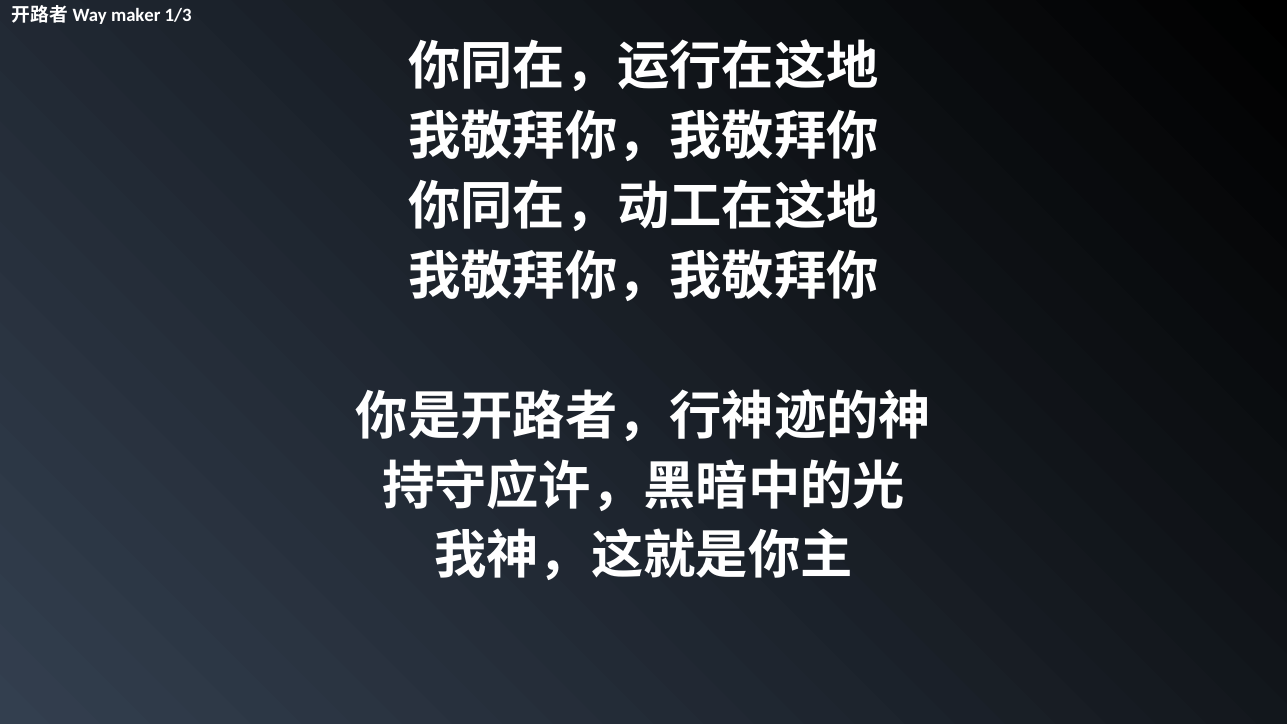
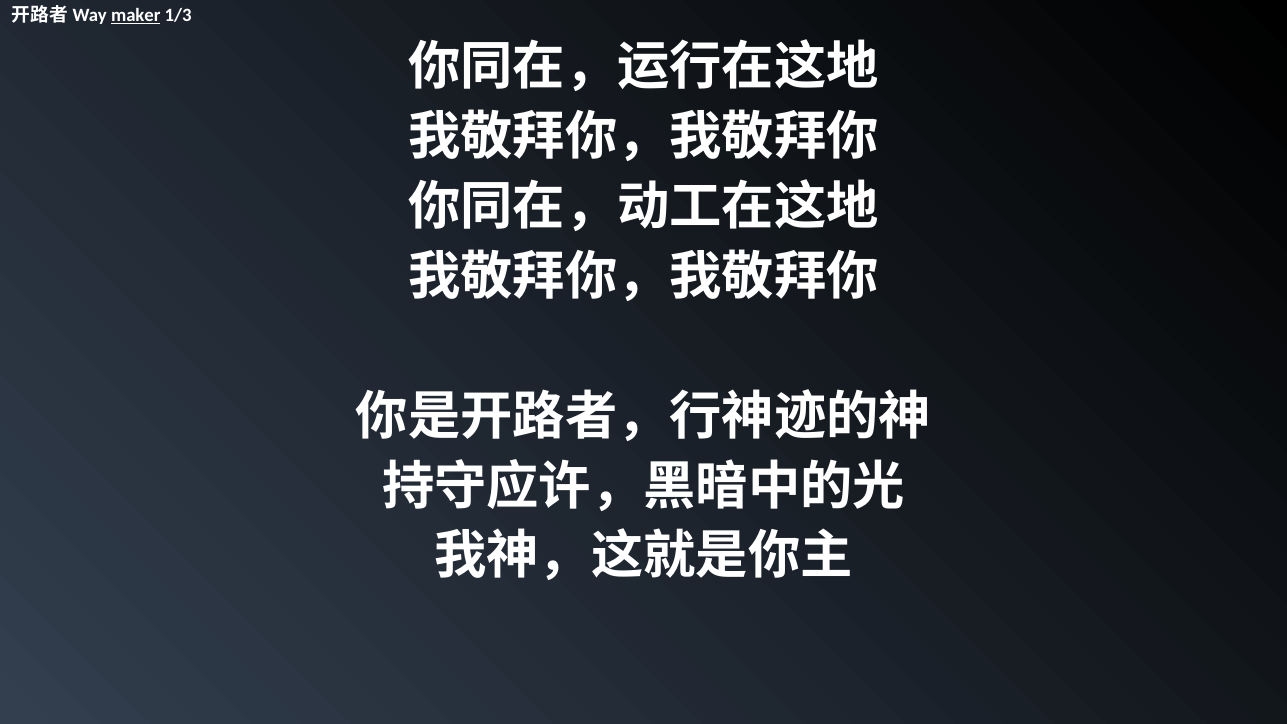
maker underline: none -> present (136, 16)
